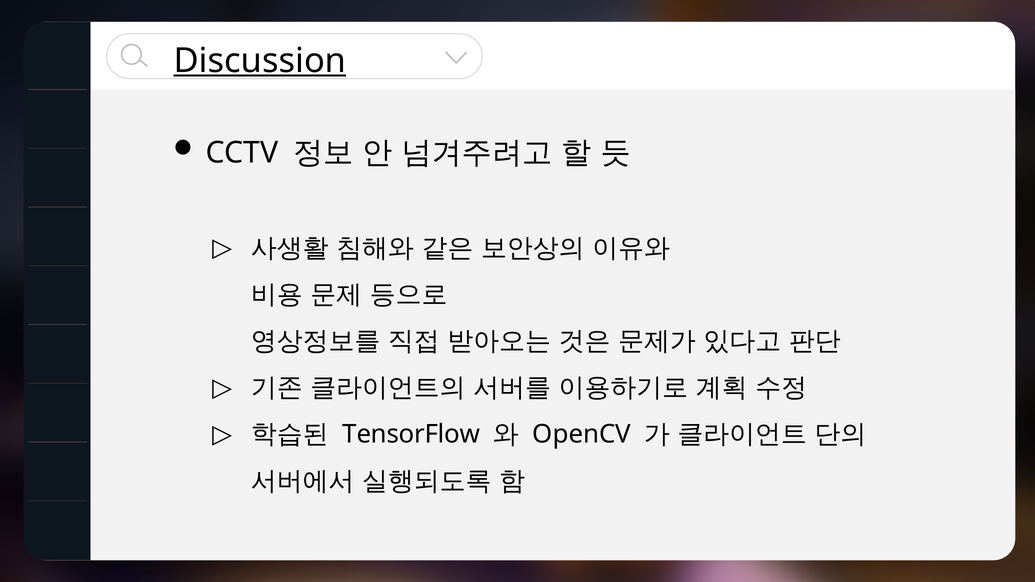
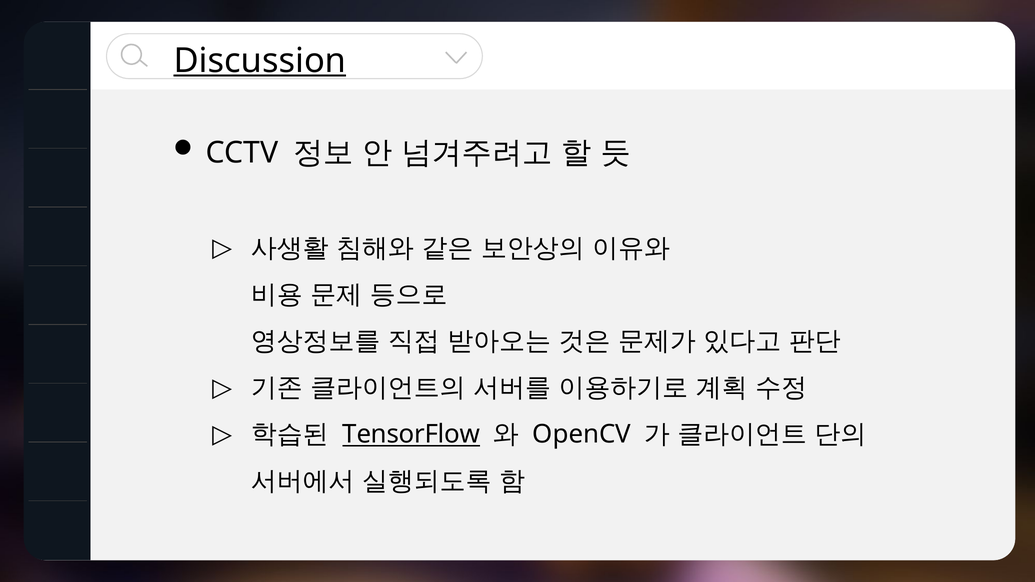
TensorFlow underline: none -> present (411, 435)
